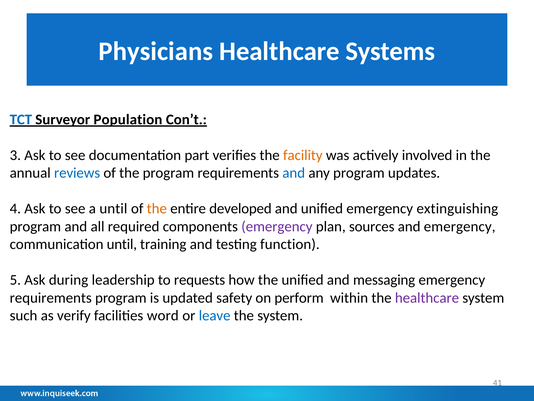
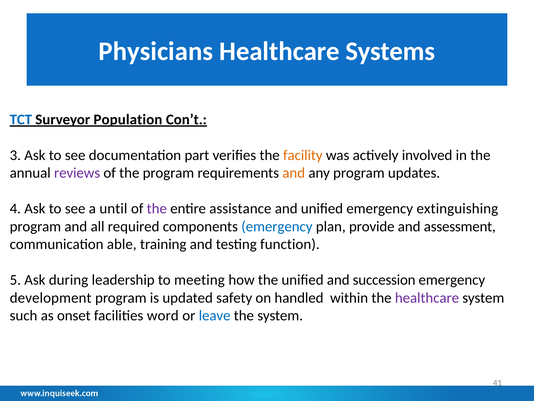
reviews colour: blue -> purple (77, 173)
and colour: blue -> orange (294, 173)
the colour: orange -> purple (157, 208)
developed: developed -> assistance (240, 208)
emergency colour: purple -> blue (277, 226)
sources: sources -> provide (372, 226)
and emergency: emergency -> assessment (460, 226)
communication until: until -> able (122, 244)
requests: requests -> meeting (199, 280)
messaging: messaging -> succession (384, 280)
requirements: requirements -> development (51, 297)
perform: perform -> handled (299, 297)
verify: verify -> onset (74, 315)
